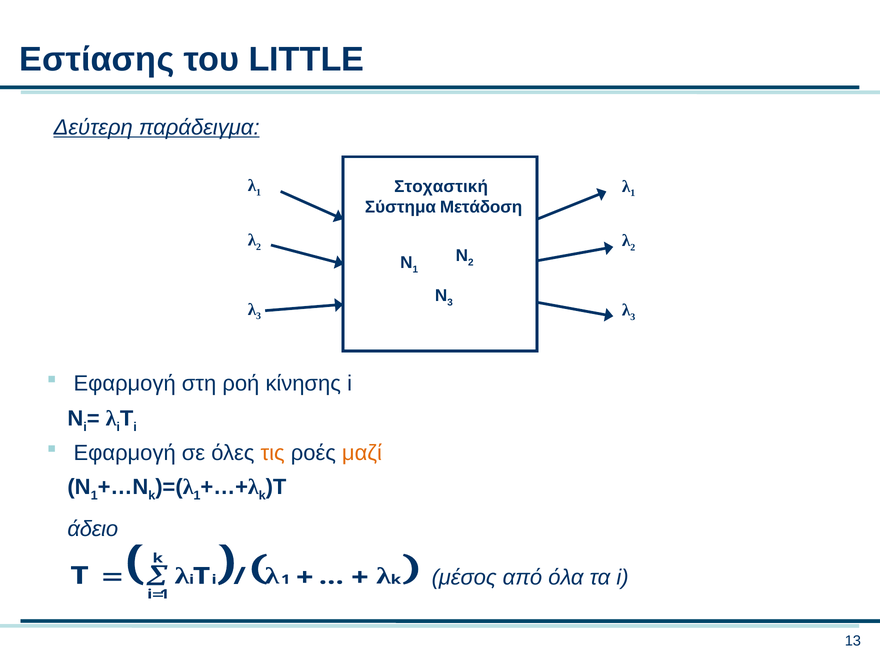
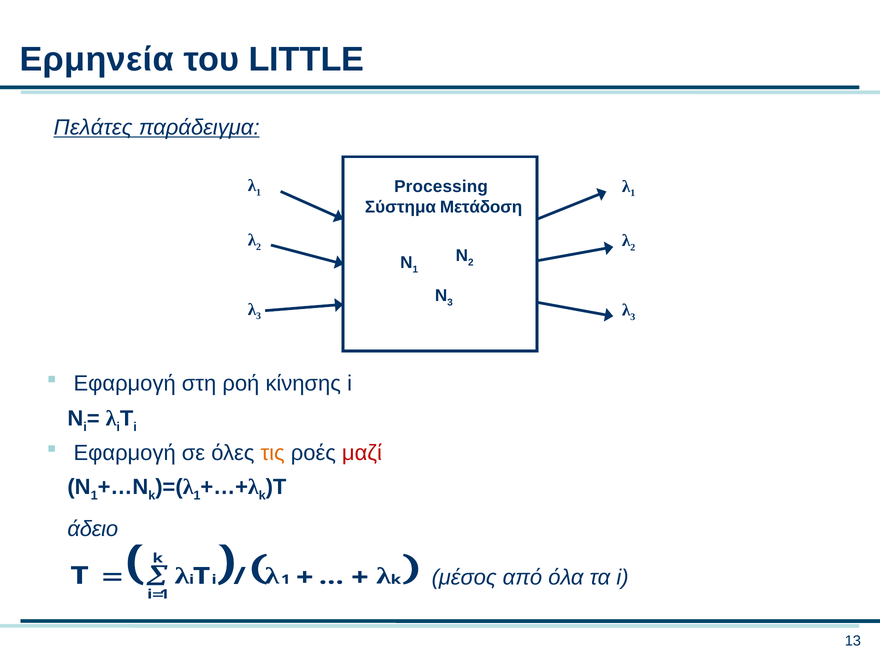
Εστίασης: Εστίασης -> Ερμηνεία (97, 59)
Δεύτερη: Δεύτερη -> Πελάτες (93, 127)
Στοχαστική: Στοχαστική -> Processing (441, 186)
μαζί colour: orange -> red (362, 453)
